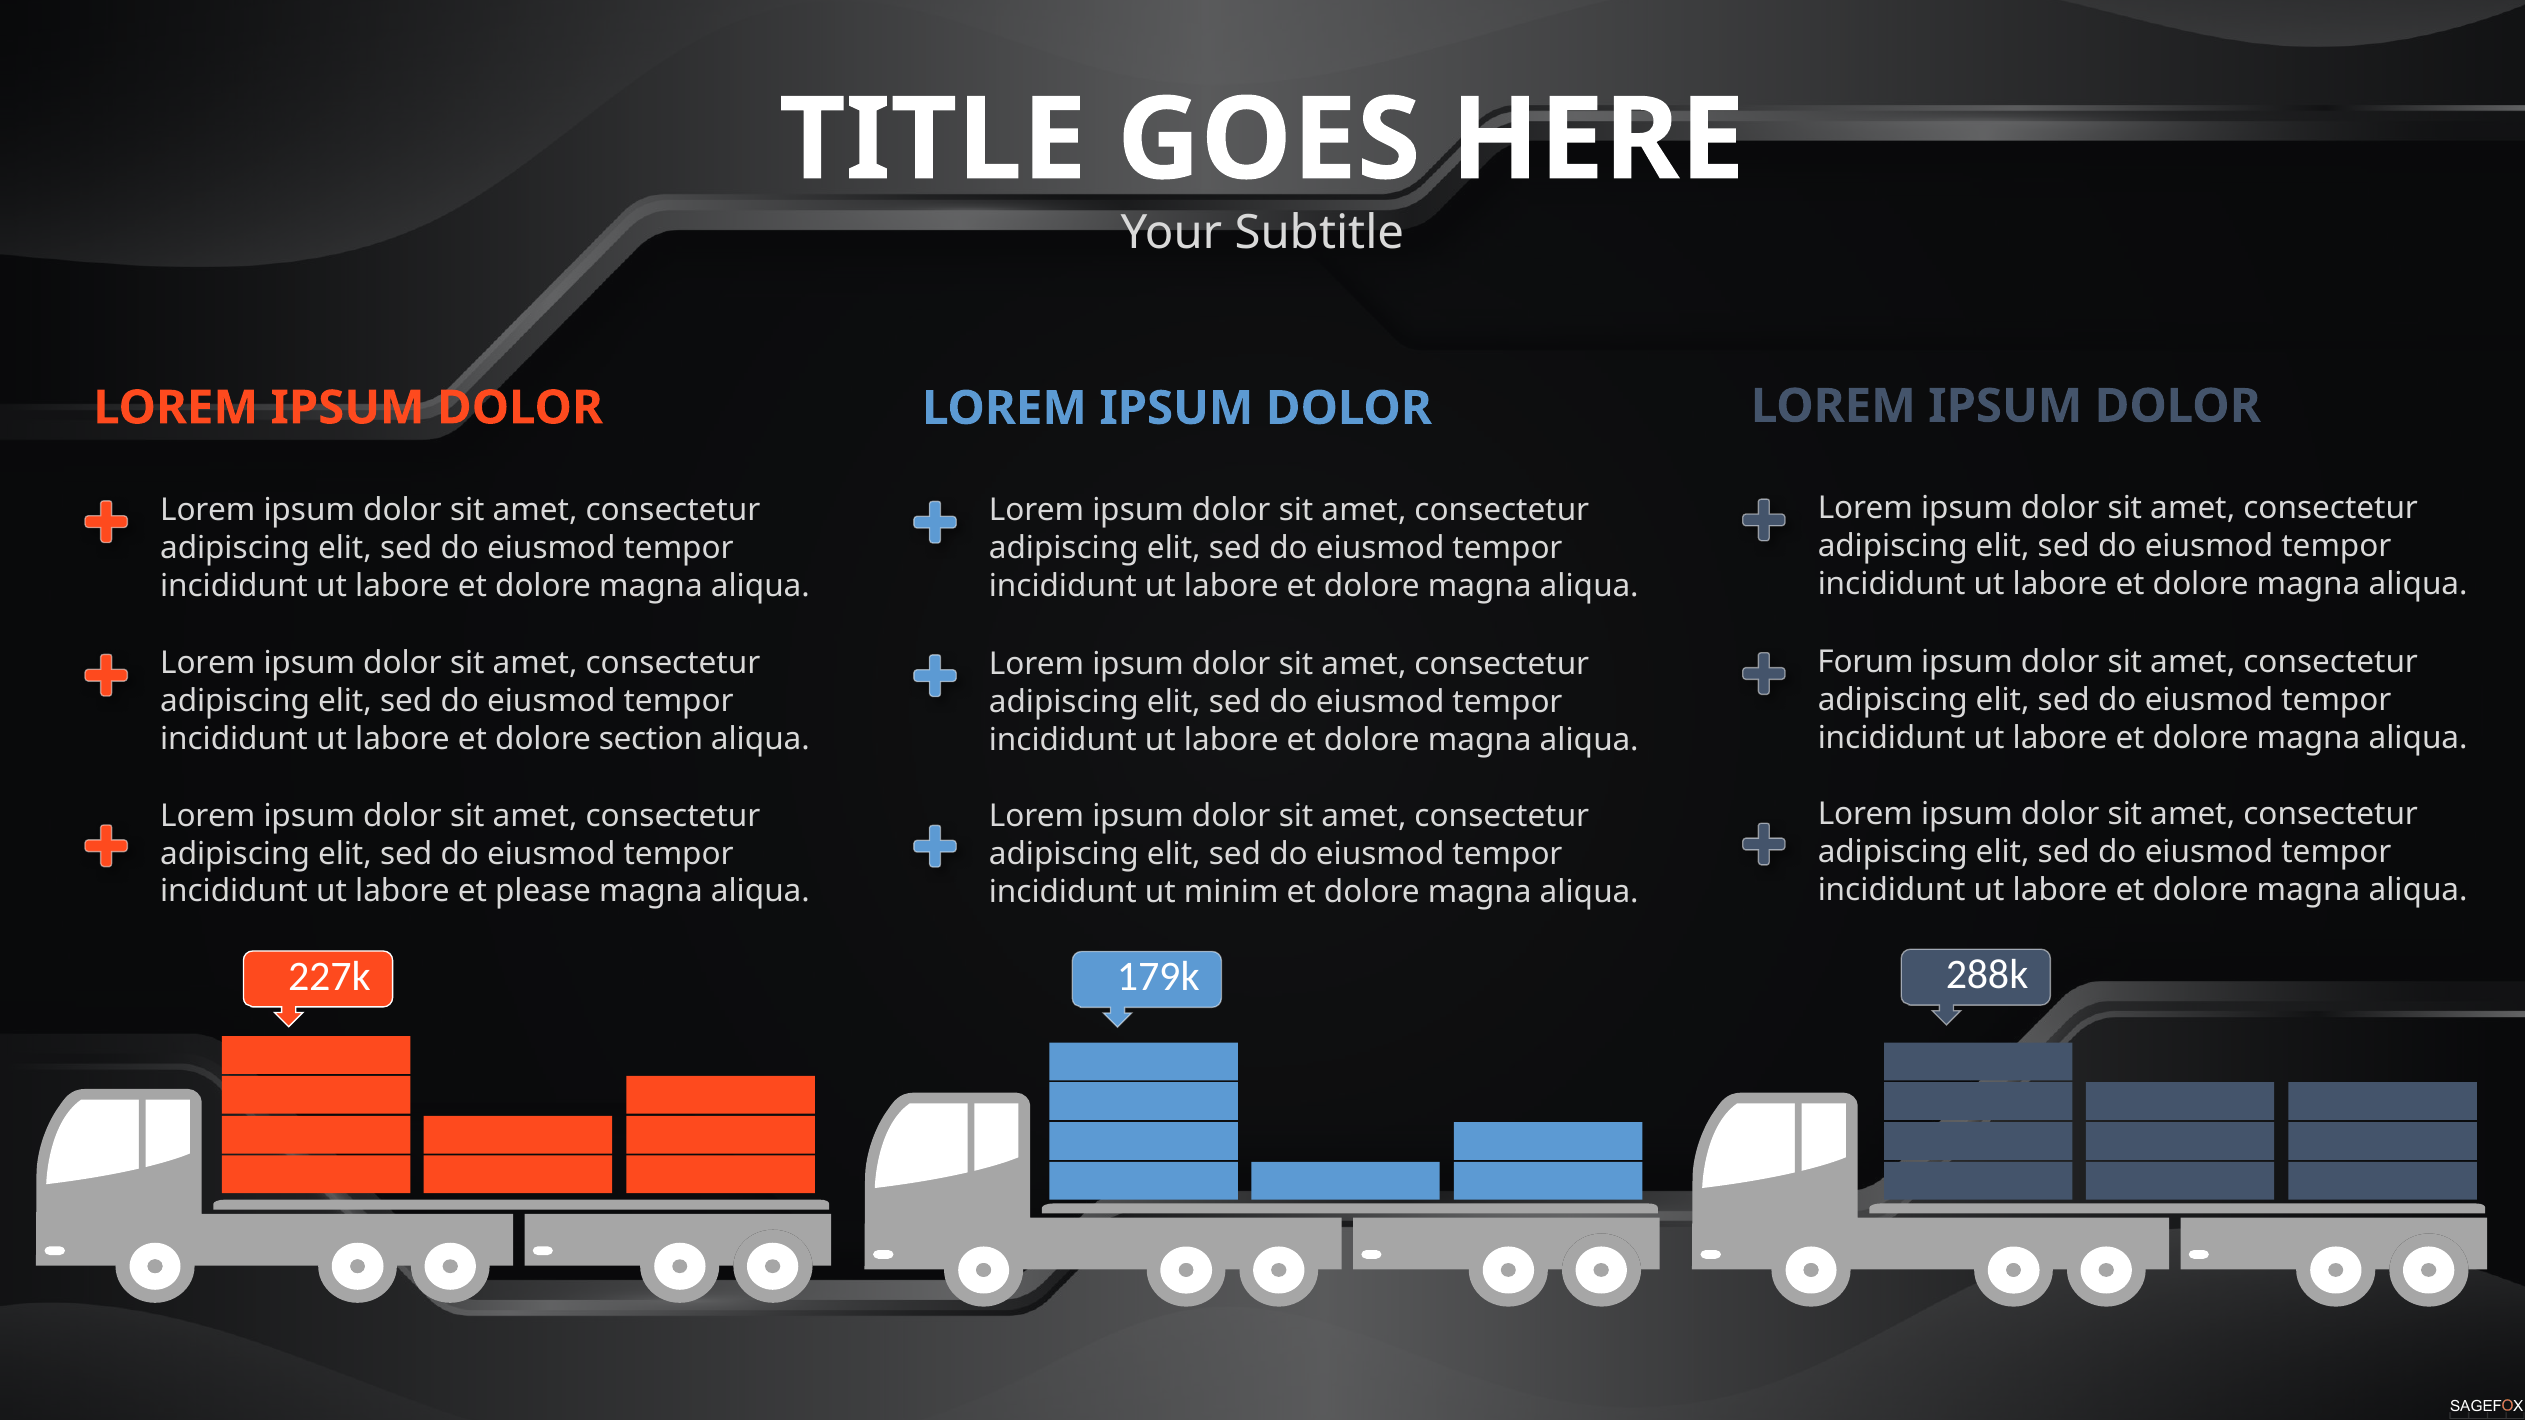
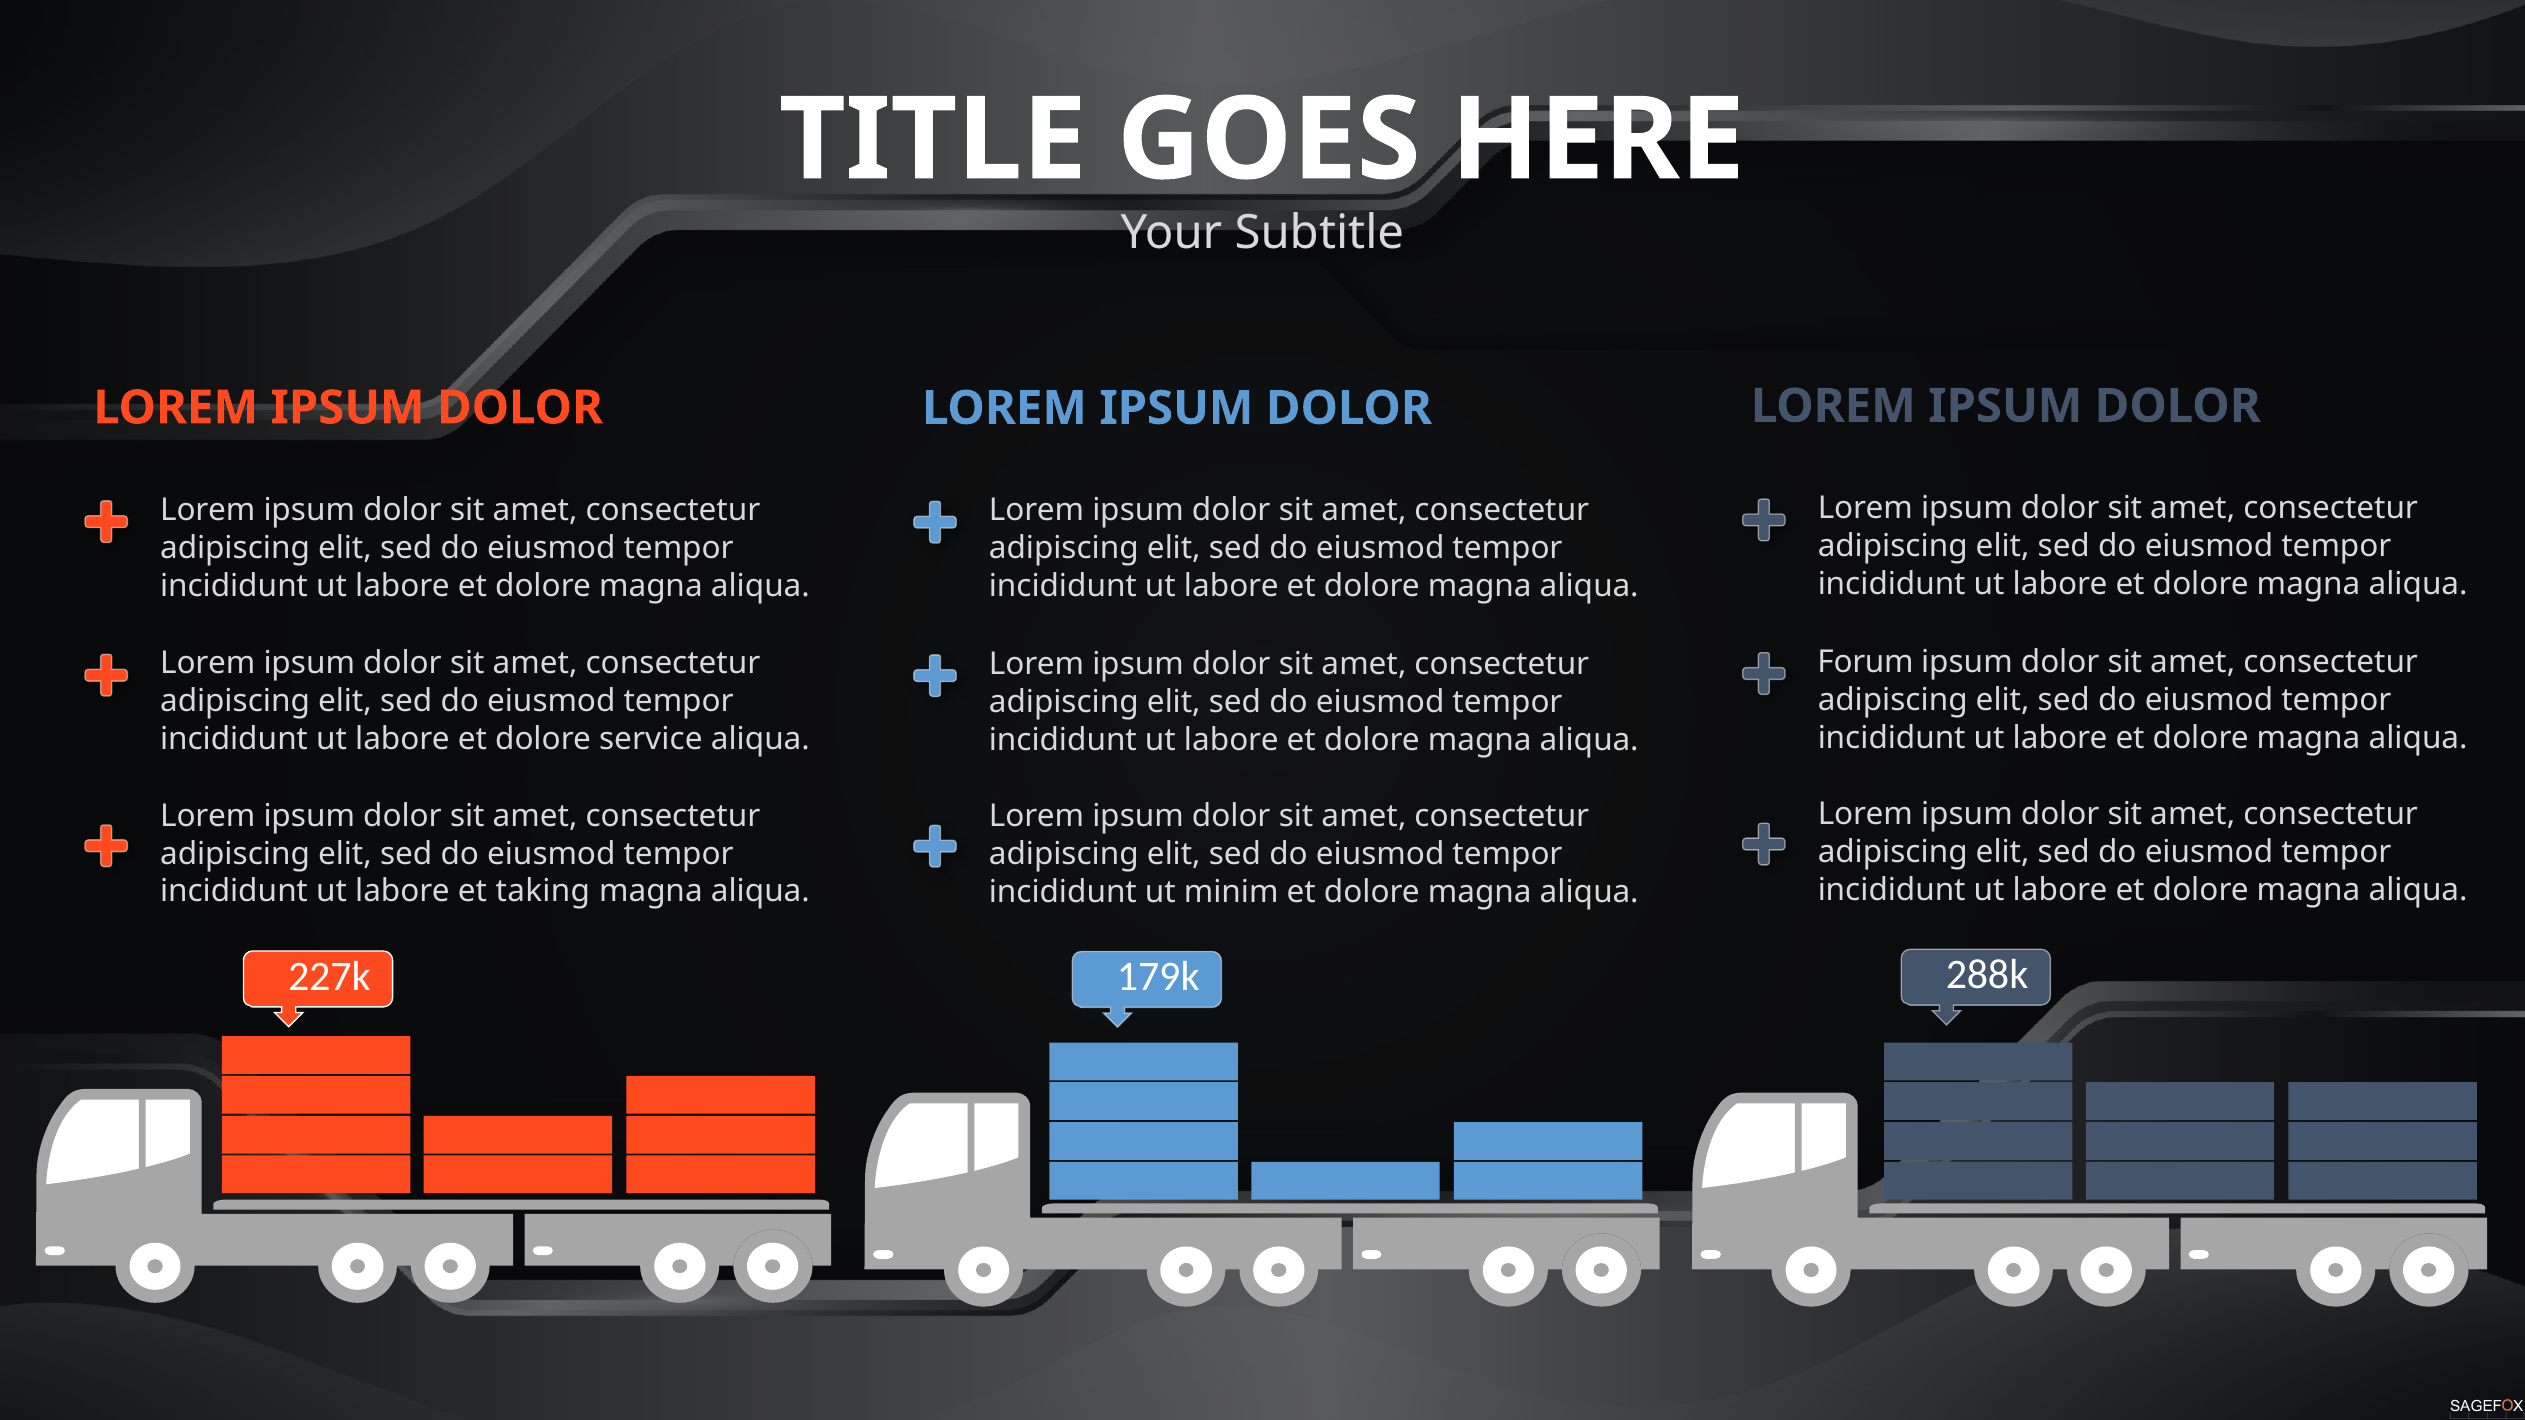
section: section -> service (651, 739)
please: please -> taking (543, 892)
